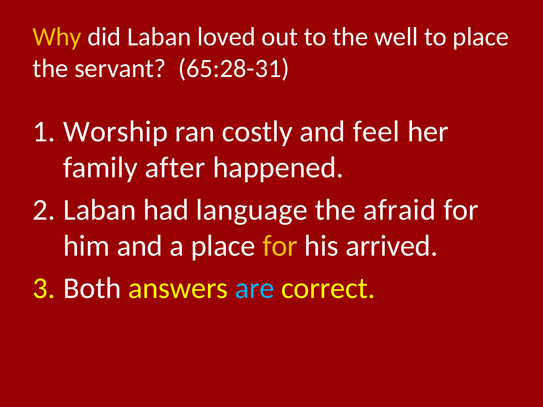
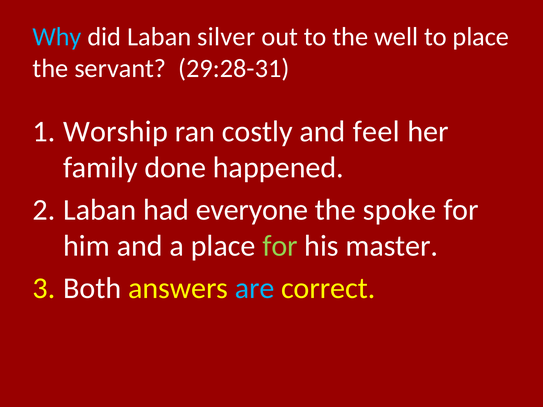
Why colour: yellow -> light blue (57, 37)
loved: loved -> silver (226, 37)
65:28-31: 65:28-31 -> 29:28-31 (234, 68)
after: after -> done (175, 168)
language: language -> everyone (252, 210)
afraid: afraid -> spoke (399, 210)
for colour: yellow -> light green (280, 246)
arrived: arrived -> master (392, 246)
